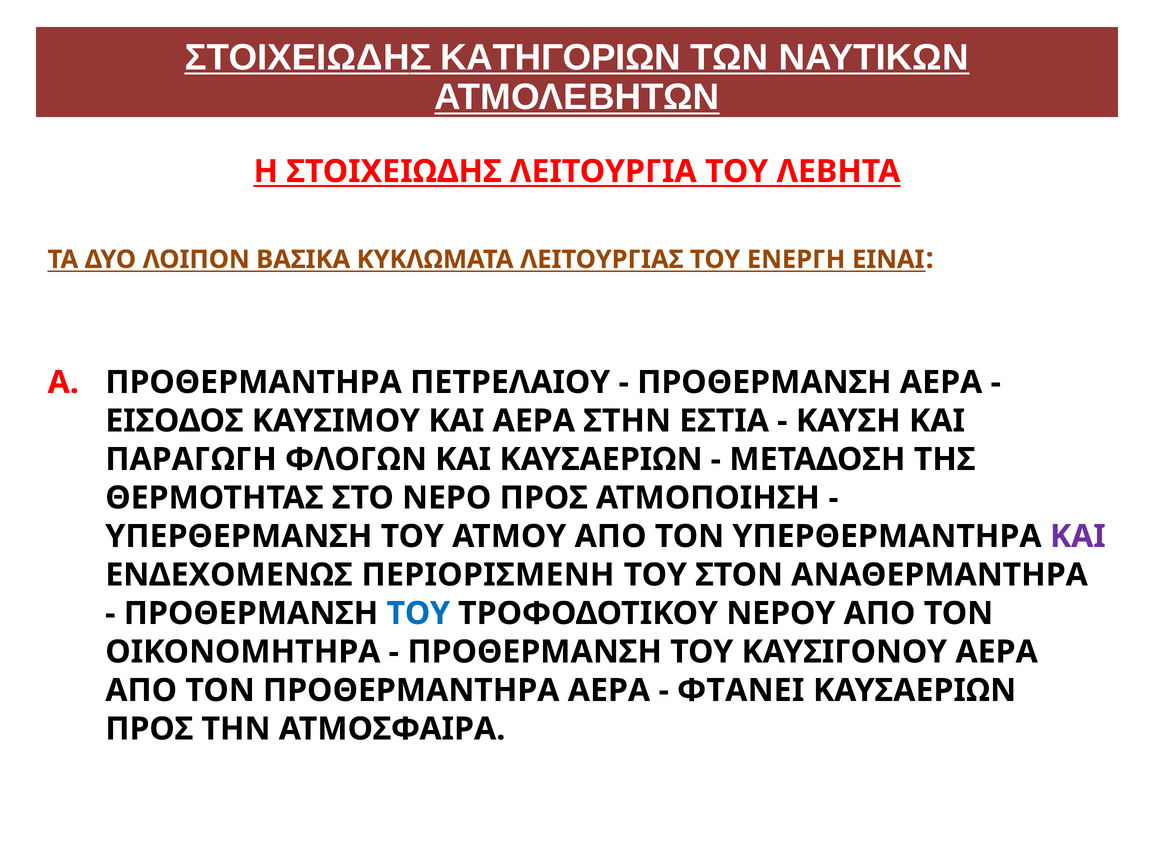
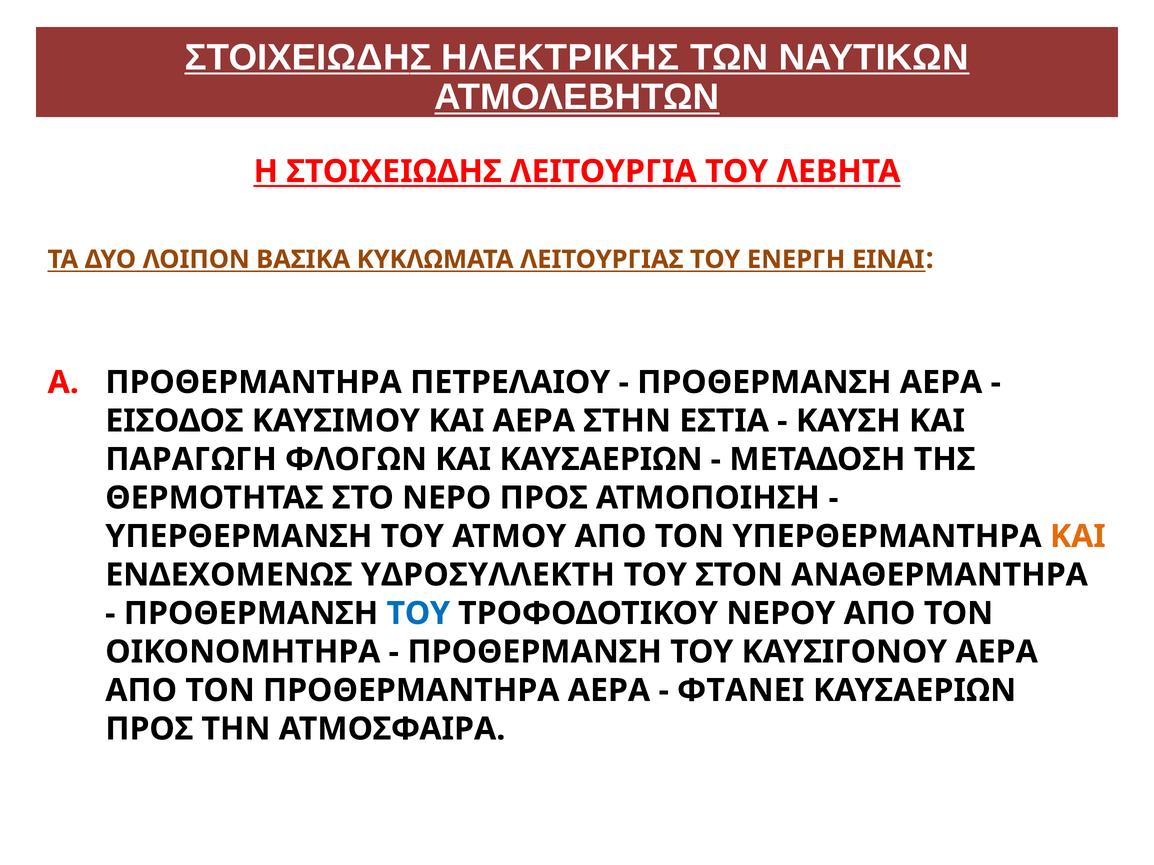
ΚΑΤΗΓΟΡΙΩΝ: ΚΑΤΗΓΟΡΙΩΝ -> ΗΛΕΚΤΡΙΚΗΣ (560, 57)
ΚΑΙ colour: purple -> orange (1078, 537)
ΠΕΡΙΟΡΙΣΜΕΝΗ: ΠΕΡΙΟΡΙΣΜΕΝΗ -> ΥΔΡΟΣΥΛΛΕΚΤΗ (488, 575)
